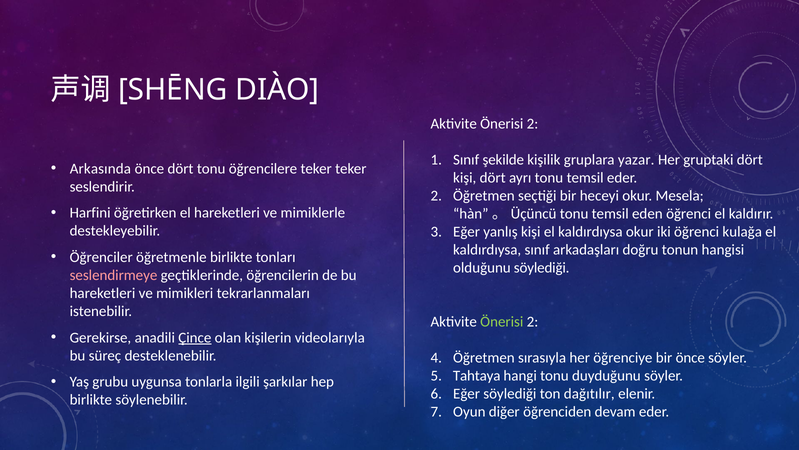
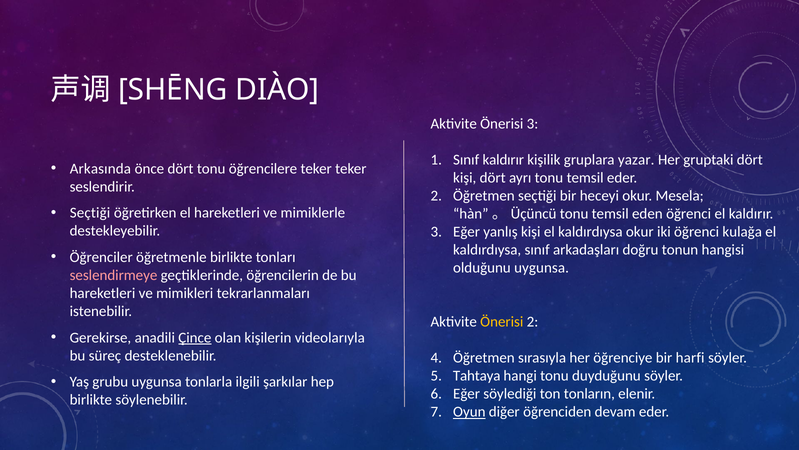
2: 2 -> 3 (533, 124)
Sınıf şekilde: şekilde -> kaldırır (503, 160)
Harfini: Harfini -> Seçtiği (90, 213)
olduğunu söylediği: söylediği -> uygunsa (542, 268)
Önerisi colour: light green -> yellow (502, 322)
bir önce: önce -> harfi (690, 357)
dağıtılır: dağıtılır -> tonların (589, 393)
Oyun underline: none -> present (469, 411)
